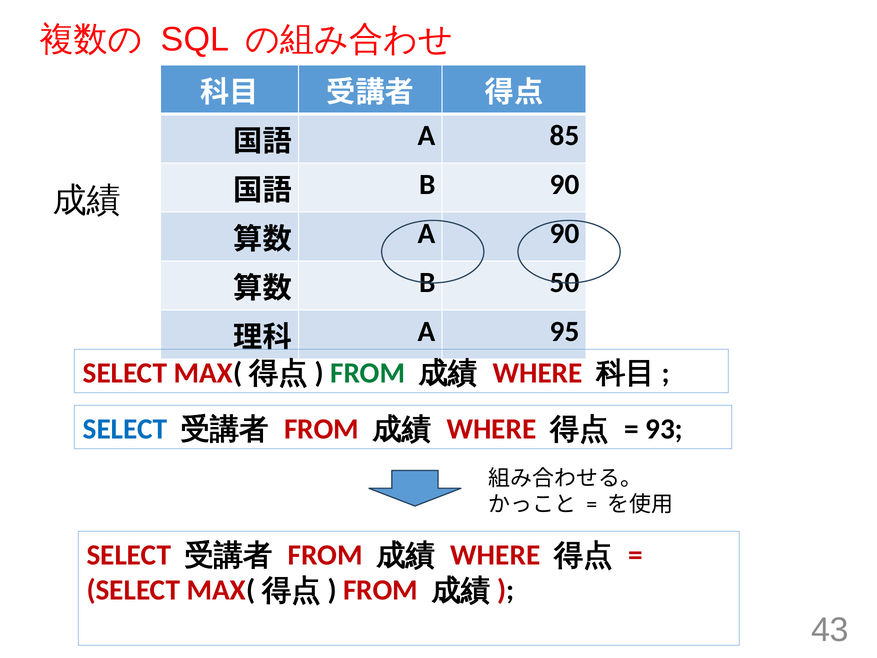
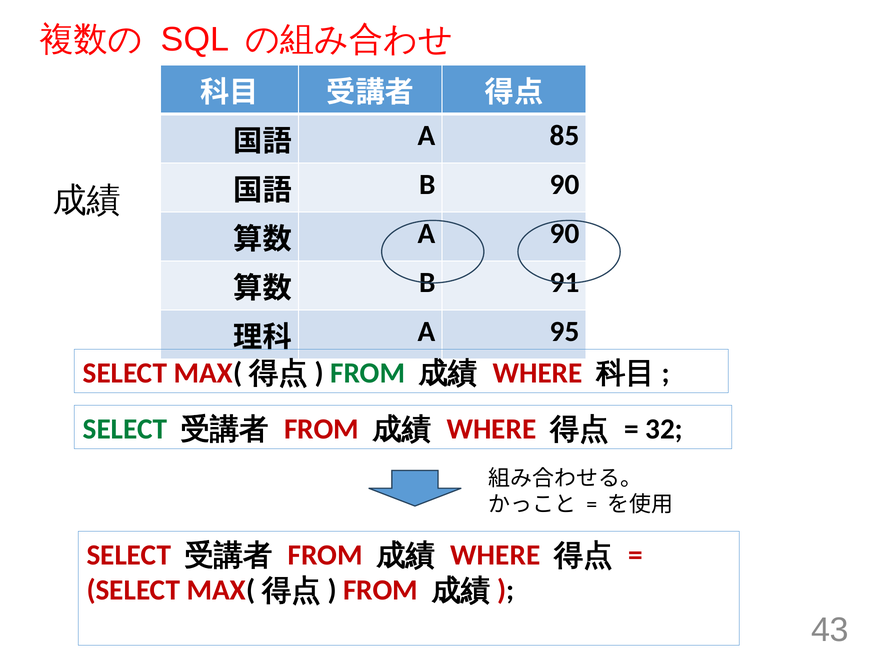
50: 50 -> 91 (565, 282)
SELECT colour: blue -> green (125, 429)
93: 93 -> 32 (664, 429)
